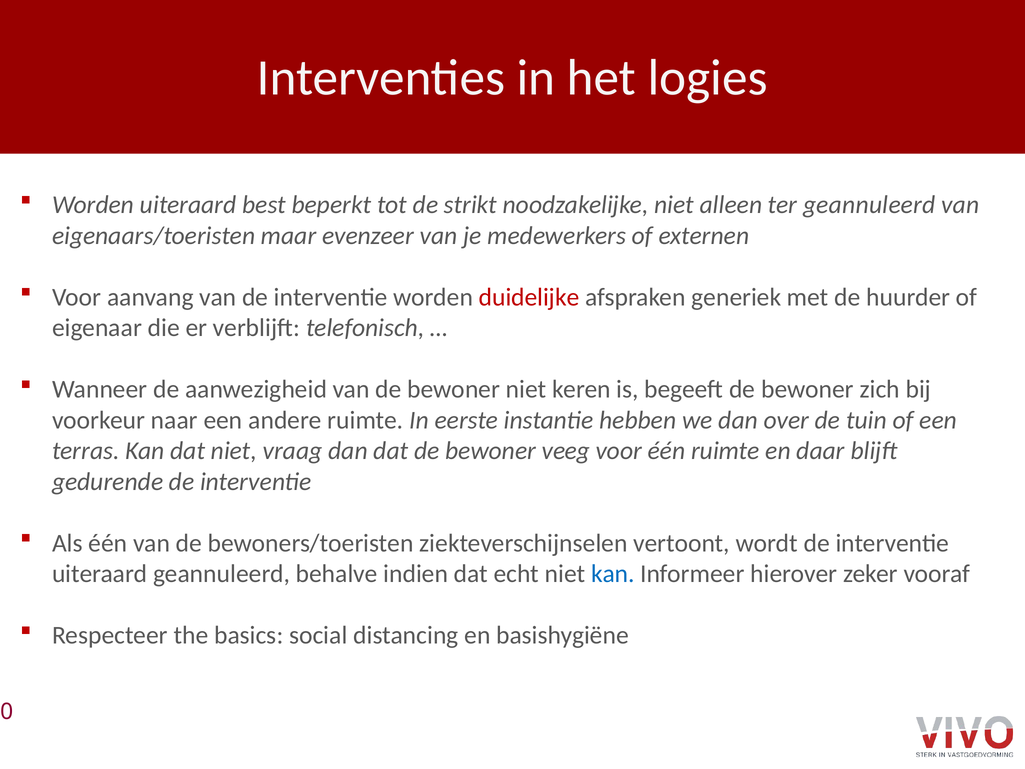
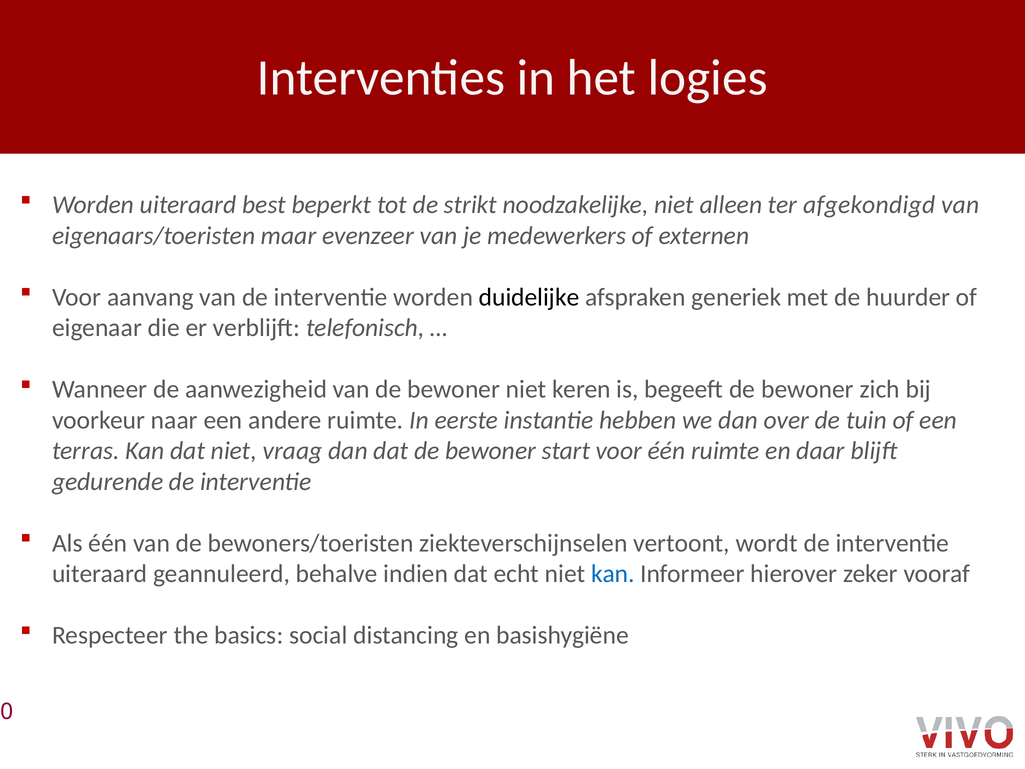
ter geannuleerd: geannuleerd -> afgekondigd (869, 205)
duidelijke colour: red -> black (529, 297)
veeg: veeg -> start (566, 451)
